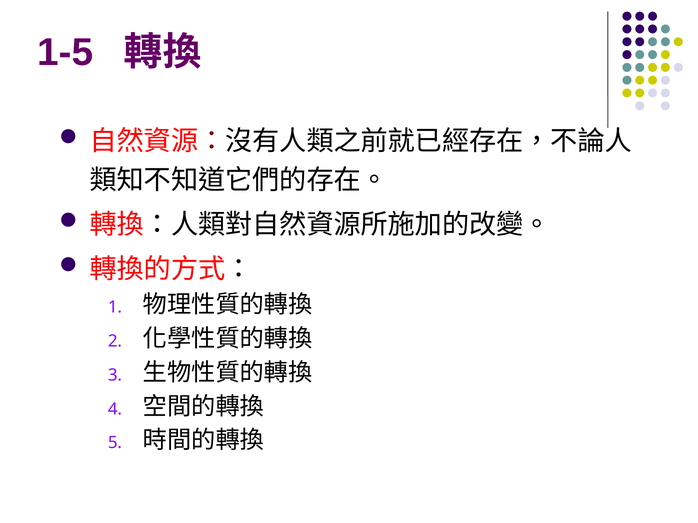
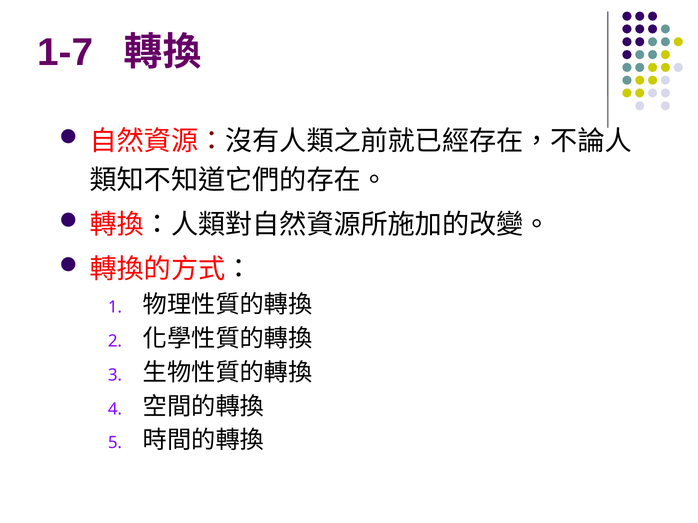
1-5: 1-5 -> 1-7 (65, 53)
